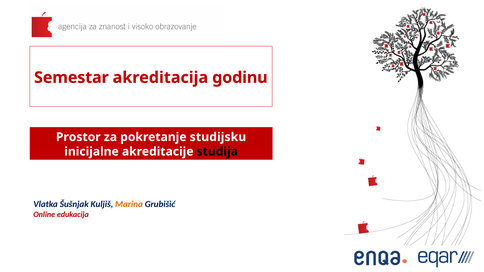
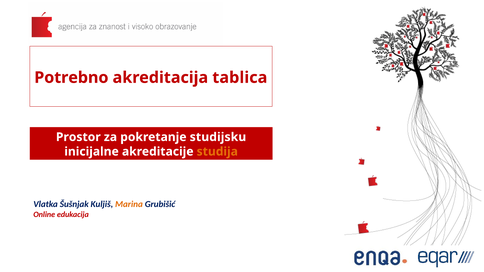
Semestar: Semestar -> Potrebno (71, 78)
godinu: godinu -> tablica (240, 78)
studija colour: black -> orange (217, 152)
